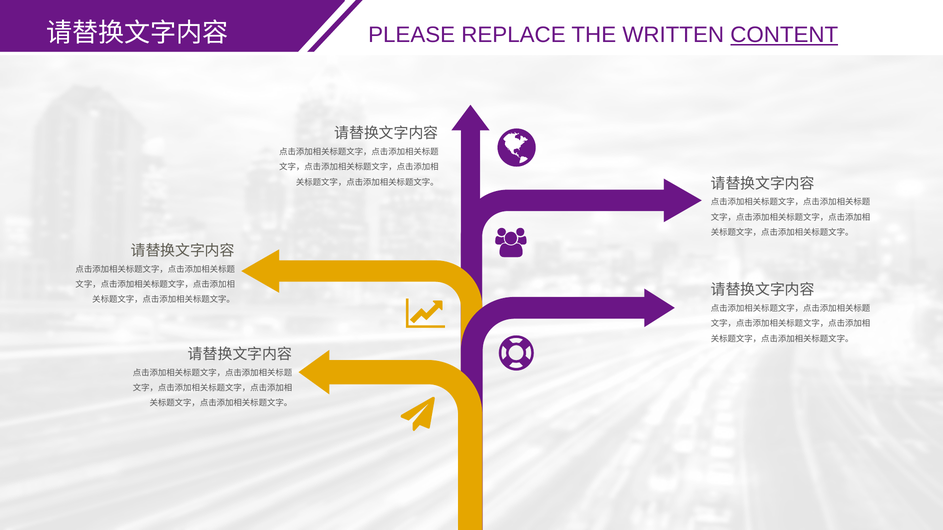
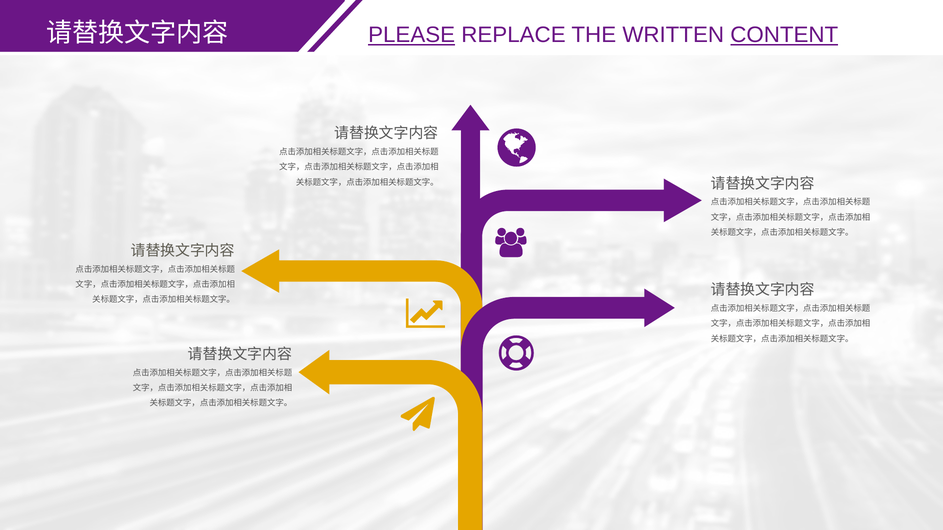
PLEASE underline: none -> present (412, 35)
